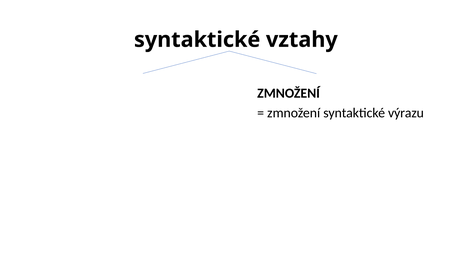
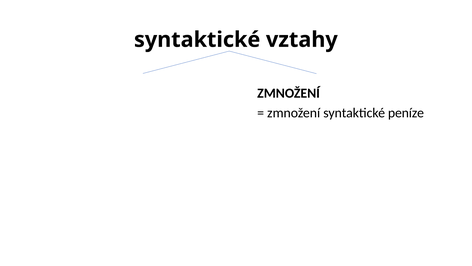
výrazu: výrazu -> peníze (406, 113)
